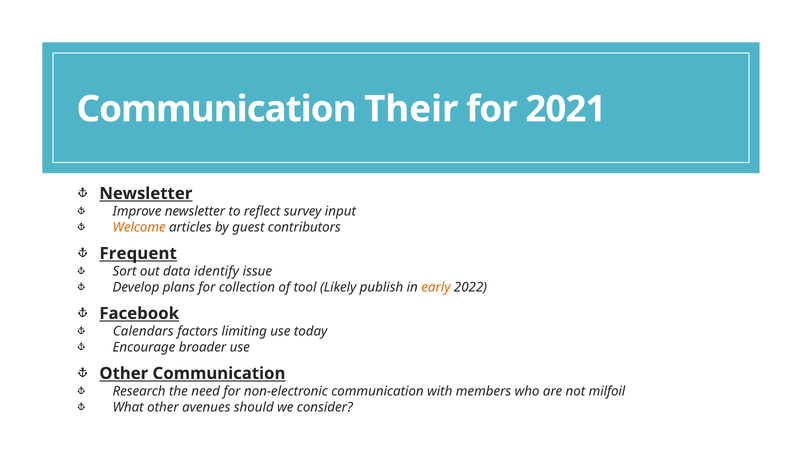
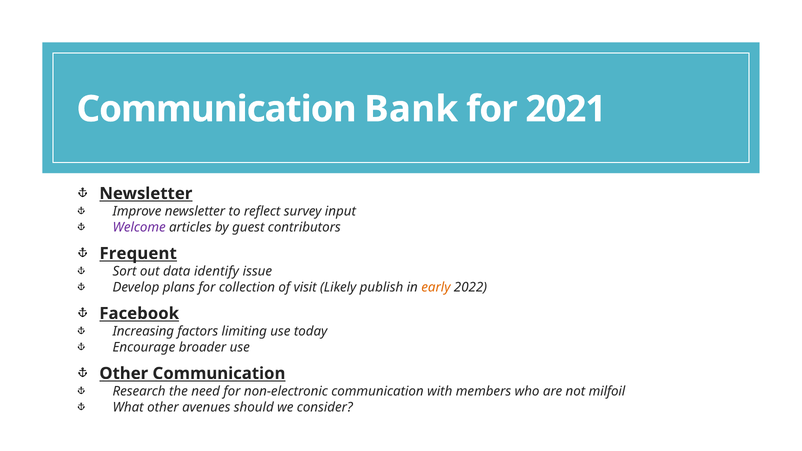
Their: Their -> Bank (411, 109)
Welcome colour: orange -> purple (139, 227)
tool: tool -> visit (305, 287)
Calendars: Calendars -> Increasing (143, 331)
